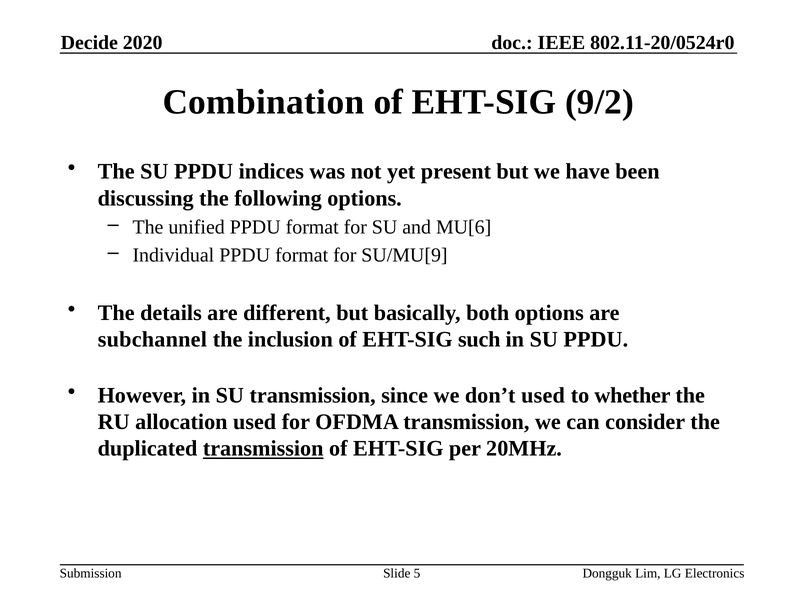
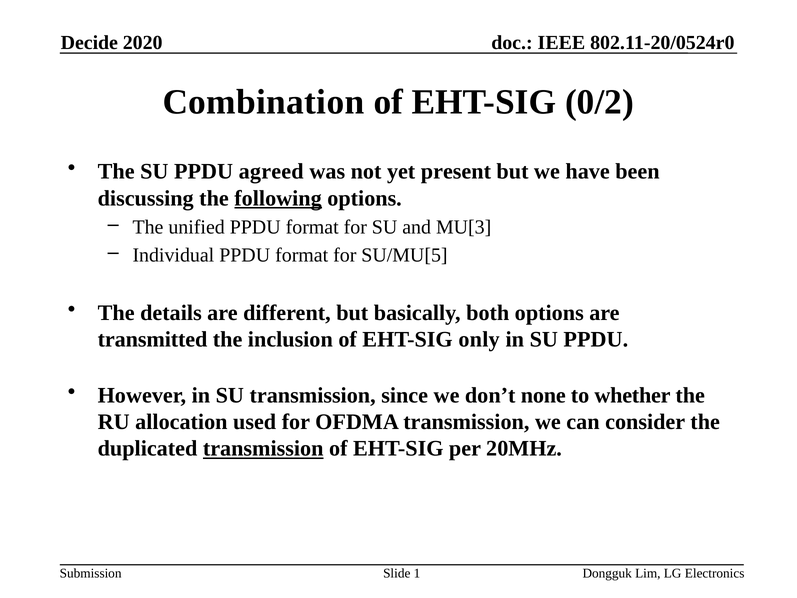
9/2: 9/2 -> 0/2 (600, 102)
indices: indices -> agreed (271, 172)
following underline: none -> present (278, 198)
MU[6: MU[6 -> MU[3 (464, 227)
SU/MU[9: SU/MU[9 -> SU/MU[5 (404, 255)
subchannel: subchannel -> transmitted (153, 339)
such: such -> only (479, 339)
don’t used: used -> none (543, 395)
5: 5 -> 1 (417, 573)
